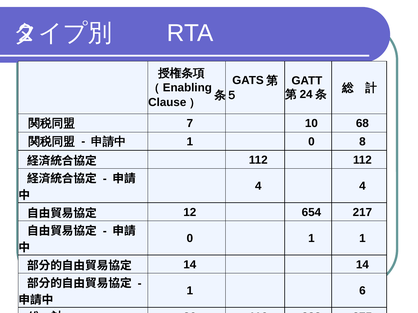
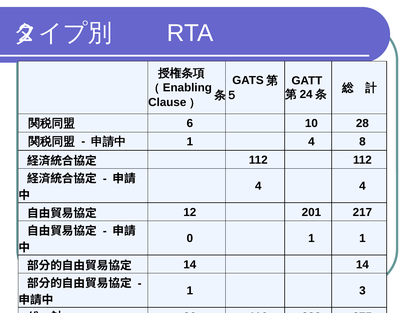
7: 7 -> 6 (190, 124)
68: 68 -> 28 (362, 124)
1 0: 0 -> 4 (311, 142)
654: 654 -> 201 (311, 213)
6: 6 -> 3 (362, 291)
